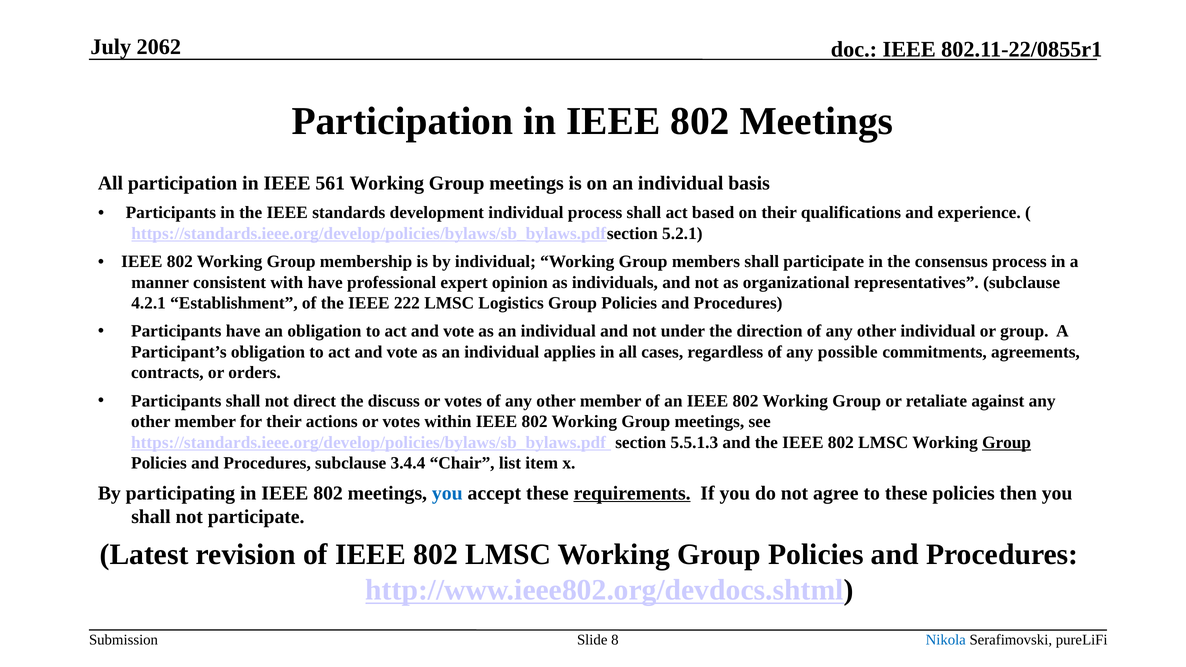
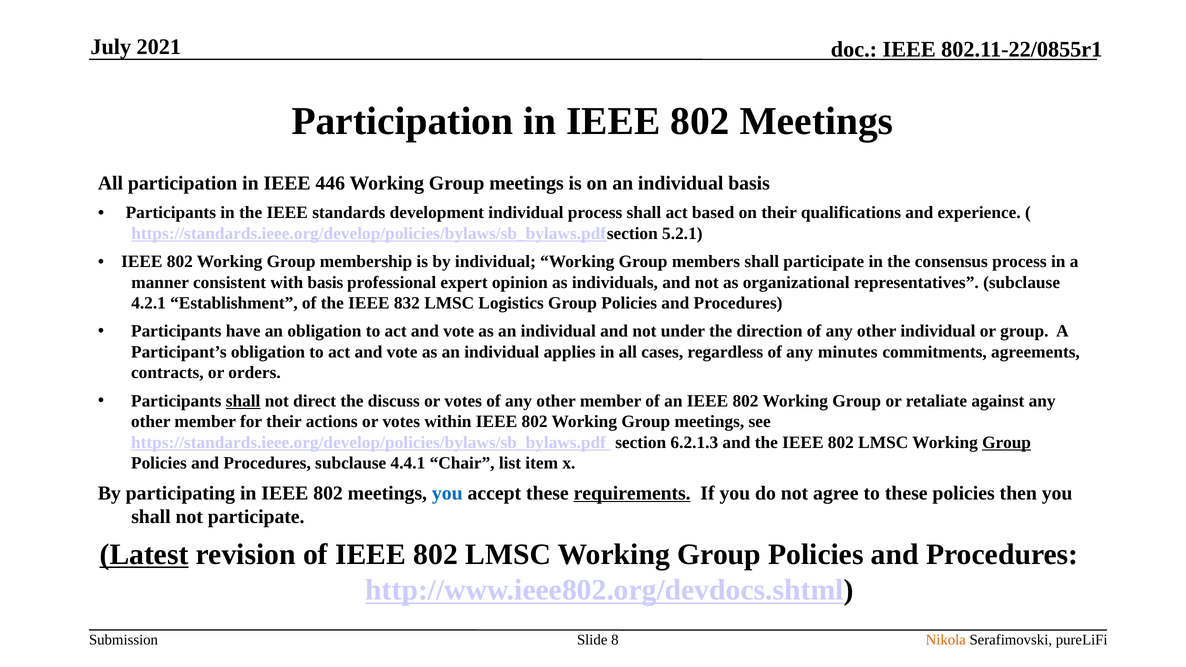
2062: 2062 -> 2021 (159, 47)
561: 561 -> 446 (330, 183)
with have: have -> basis (325, 282)
222: 222 -> 832 (407, 303)
possible: possible -> minutes (848, 352)
shall underline: none -> present (243, 401)
5.5.1.3: 5.5.1.3 -> 6.2.1.3 (694, 443)
3.4.4: 3.4.4 -> 4.4.1 (408, 463)
Latest underline: none -> present (144, 555)
Nikola colour: blue -> orange (946, 640)
